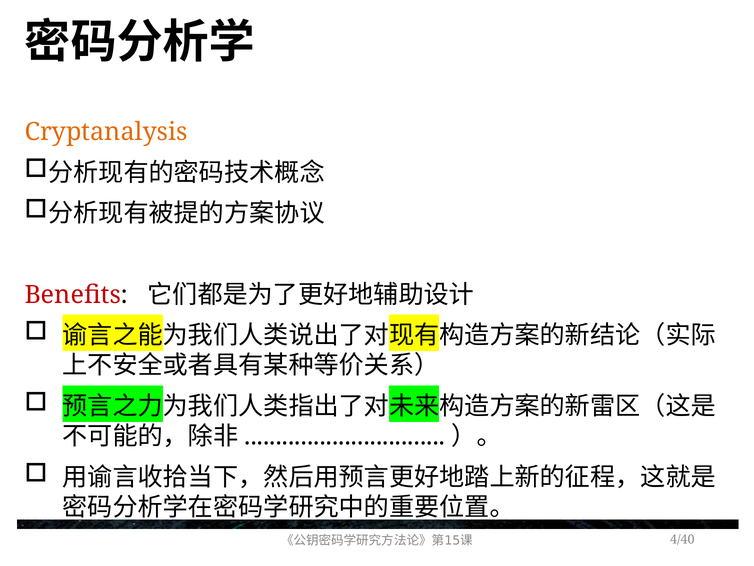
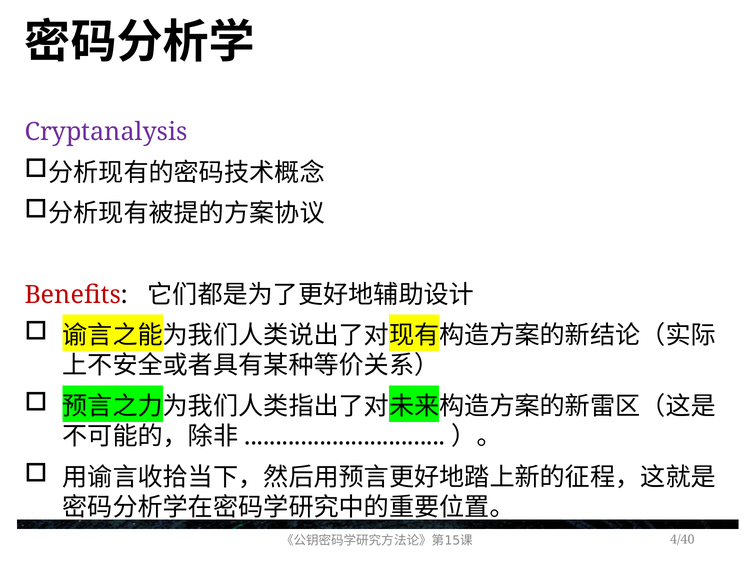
Cryptanalysis colour: orange -> purple (106, 132)
